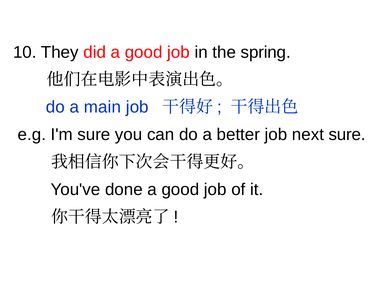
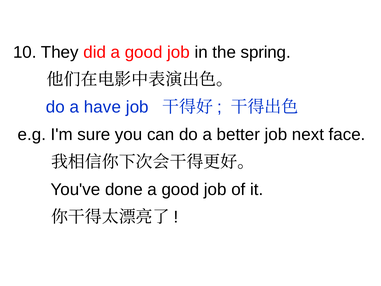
main: main -> have (102, 107)
next sure: sure -> face (347, 134)
